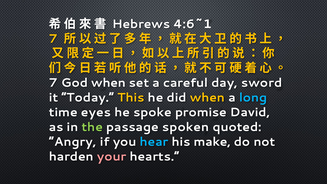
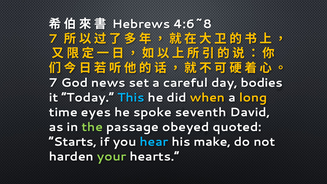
4:6~1: 4:6~1 -> 4:6~8 (193, 24)
God when: when -> news (108, 83)
sword: sword -> bodies (262, 83)
This colour: yellow -> light blue (131, 98)
long colour: light blue -> yellow (253, 98)
promise: promise -> seventh (201, 112)
spoken: spoken -> obeyed (186, 127)
Angry: Angry -> Starts (73, 142)
your colour: pink -> light green (112, 156)
